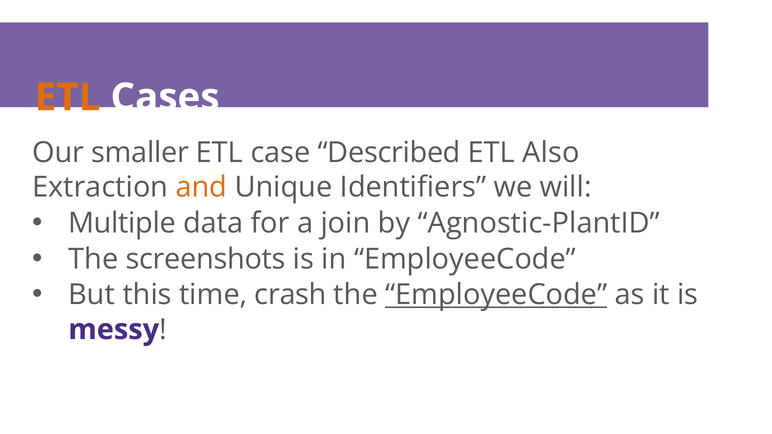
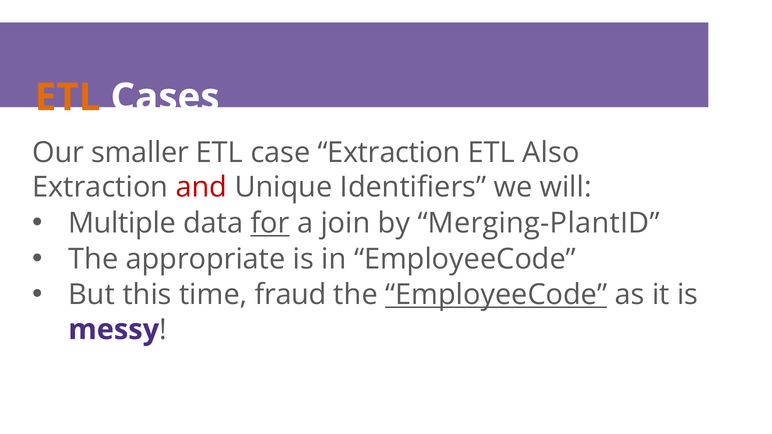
case Described: Described -> Extraction (389, 153)
and colour: orange -> red (201, 188)
for underline: none -> present (270, 223)
Agnostic-PlantID: Agnostic-PlantID -> Merging-PlantID (539, 223)
screenshots: screenshots -> appropriate (206, 259)
crash: crash -> fraud (291, 295)
